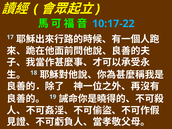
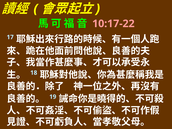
10:17-22 colour: light blue -> pink (113, 24)
